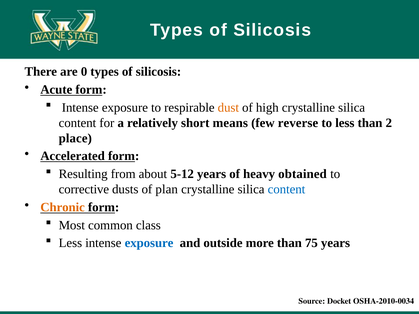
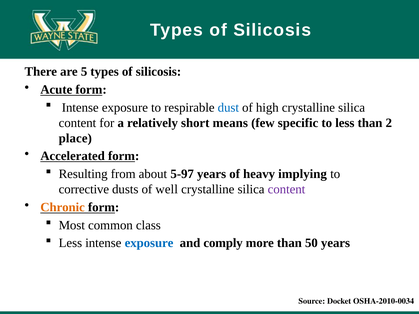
0: 0 -> 5 (84, 72)
dust colour: orange -> blue (228, 108)
reverse: reverse -> specific (298, 123)
5-12: 5-12 -> 5-97 (182, 174)
obtained: obtained -> implying (303, 174)
plan: plan -> well (167, 189)
content colour: blue -> purple (286, 189)
outside: outside -> comply (223, 243)
75: 75 -> 50 (311, 243)
